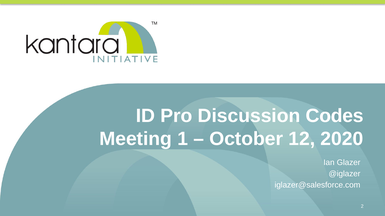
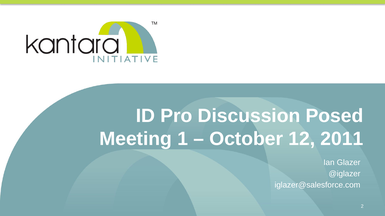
Codes: Codes -> Posed (334, 116)
2020: 2020 -> 2011 (342, 139)
